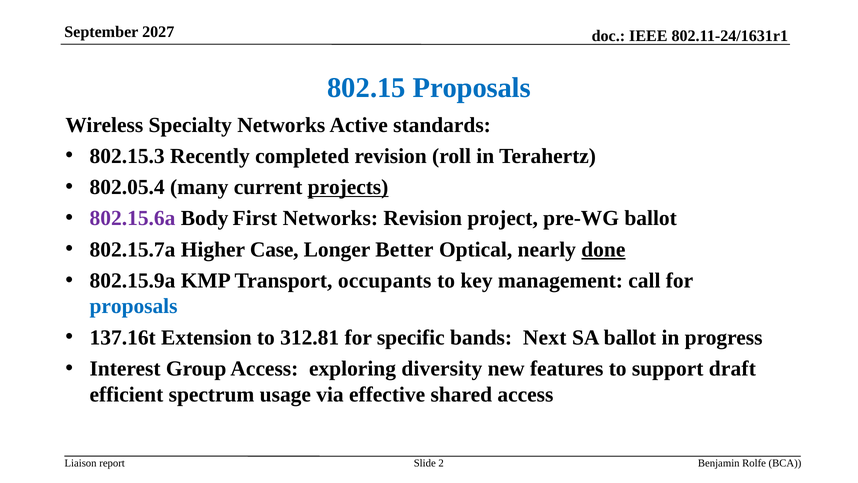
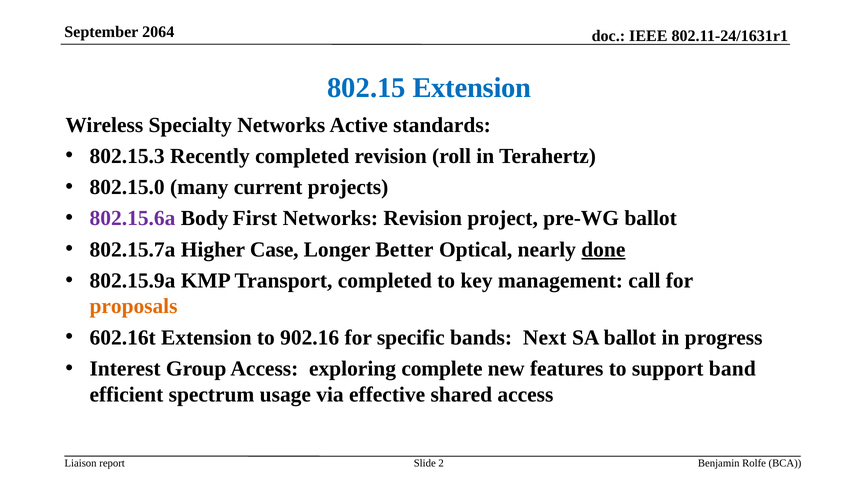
2027: 2027 -> 2064 (158, 32)
802.15 Proposals: Proposals -> Extension (472, 88)
802.05.4: 802.05.4 -> 802.15.0 (127, 187)
projects underline: present -> none (348, 187)
Transport occupants: occupants -> completed (385, 280)
proposals colour: blue -> orange (134, 306)
137.16t: 137.16t -> 602.16t (123, 337)
312.81: 312.81 -> 902.16 (310, 337)
diversity: diversity -> complete (442, 368)
draft: draft -> band (732, 368)
